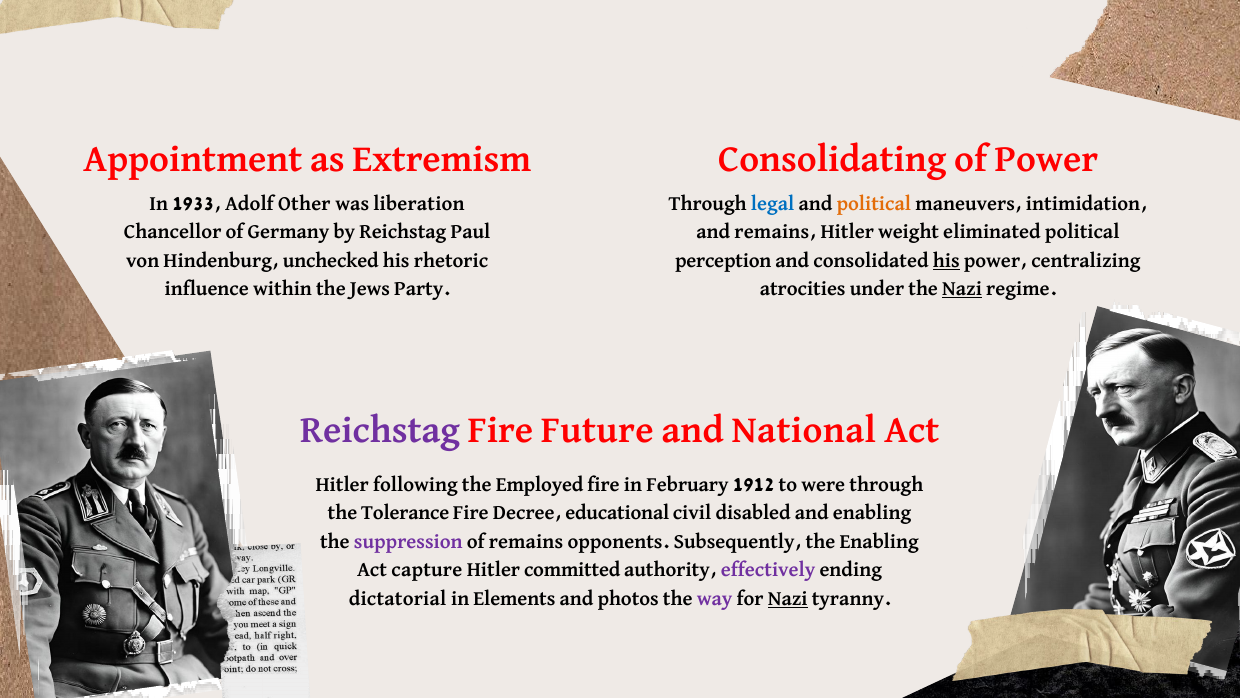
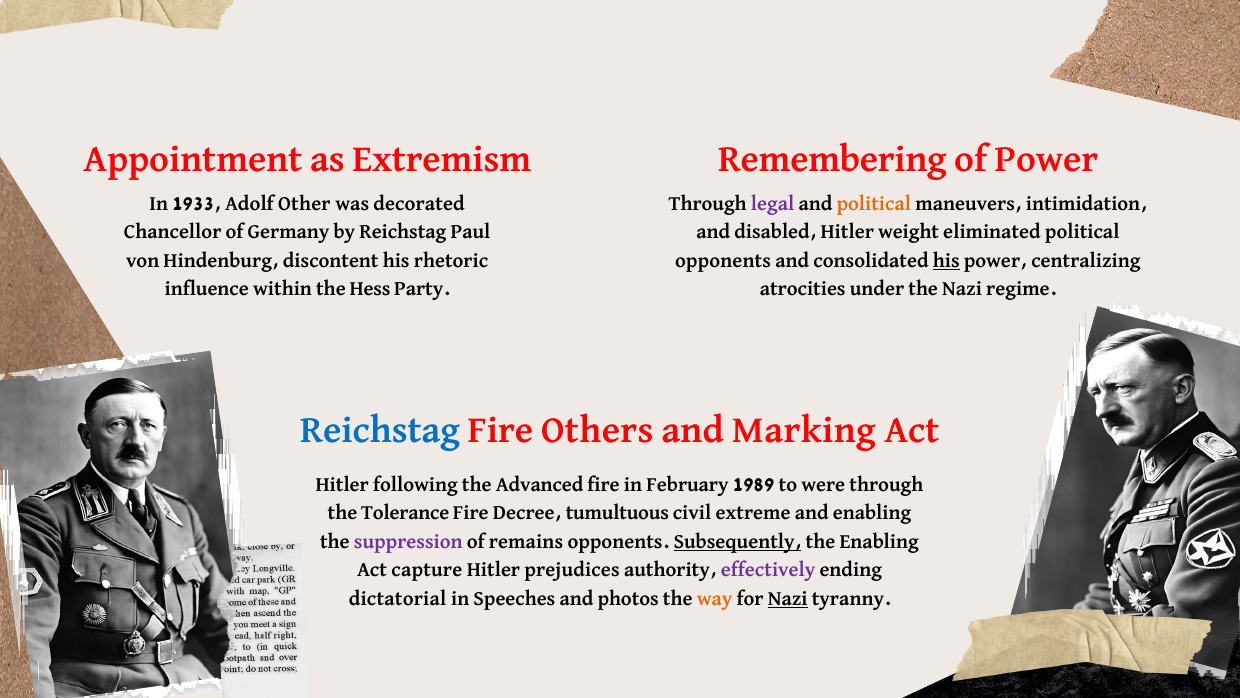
Consolidating: Consolidating -> Remembering (832, 159)
liberation: liberation -> decorated (419, 203)
legal colour: blue -> purple (773, 203)
and remains: remains -> disabled (775, 232)
unchecked: unchecked -> discontent (331, 260)
perception: perception -> opponents (723, 260)
Jews: Jews -> Hess (370, 289)
Nazi underline: present -> none (962, 289)
Reichstag colour: purple -> blue (380, 430)
Future: Future -> Others (597, 430)
National: National -> Marking (804, 430)
Employed: Employed -> Advanced (540, 484)
1912: 1912 -> 1989 (754, 484)
educational: educational -> tumultuous (617, 513)
disabled: disabled -> extreme (753, 513)
Subsequently underline: none -> present (738, 541)
committed: committed -> prejudices (572, 570)
Elements: Elements -> Speeches (514, 598)
way colour: purple -> orange (715, 598)
